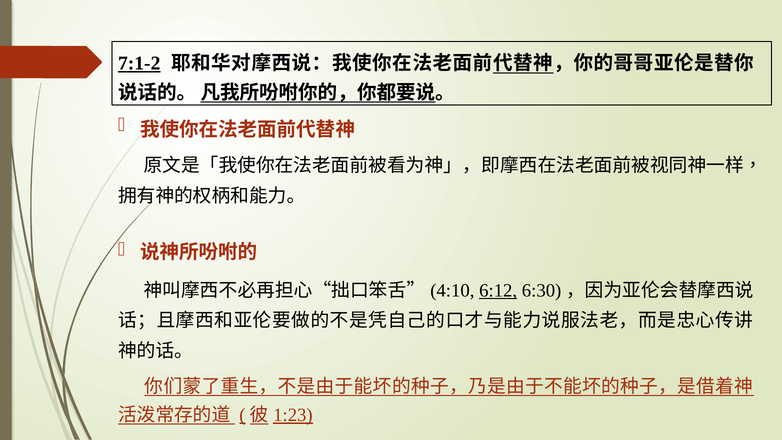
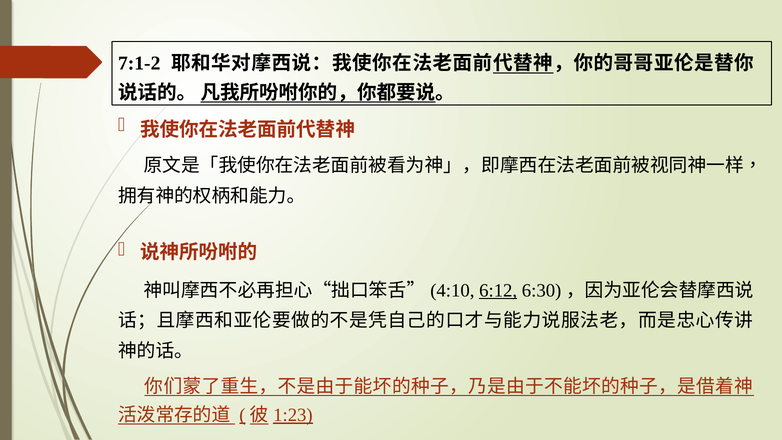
7:1-2 underline: present -> none (139, 63)
